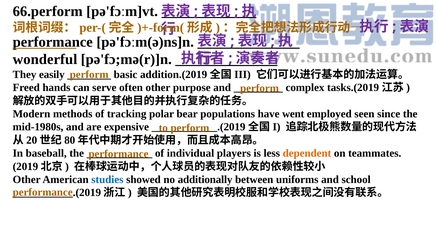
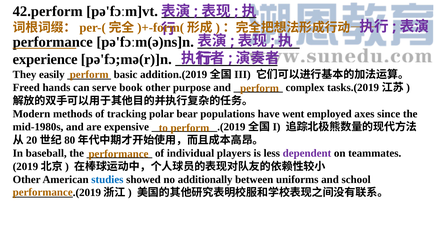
66.perform: 66.perform -> 42.perform (48, 11)
wonderful: wonderful -> experience (45, 59)
often: often -> book (131, 88)
seen: seen -> axes (364, 114)
dependent colour: orange -> purple (307, 153)
